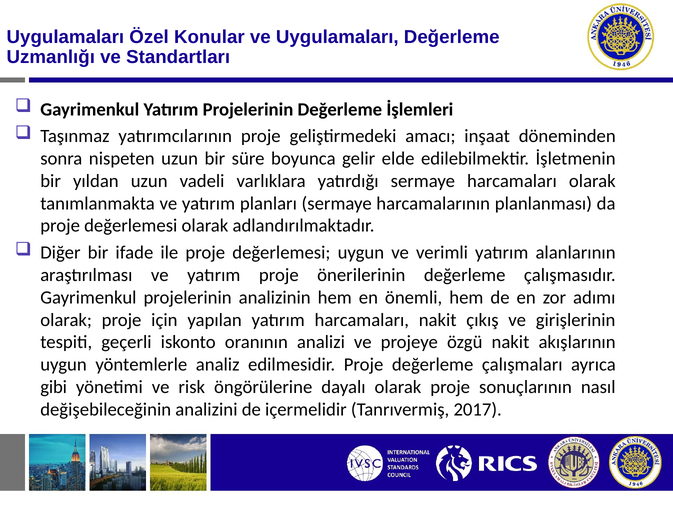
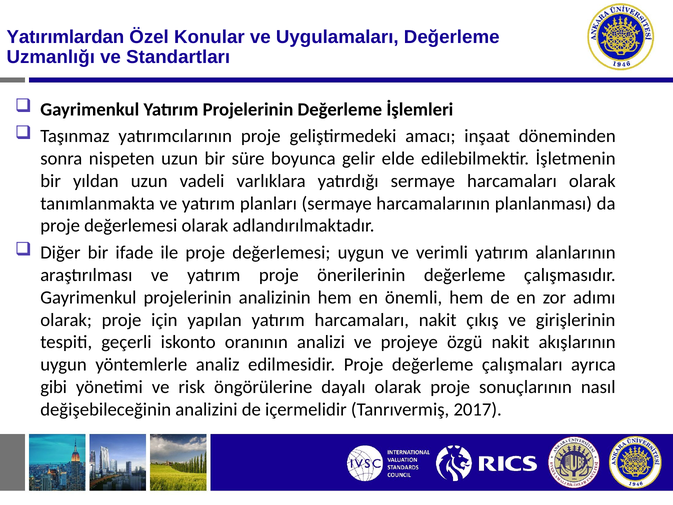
Uygulamaları: Uygulamaları -> Yatırımlardan (65, 37)
